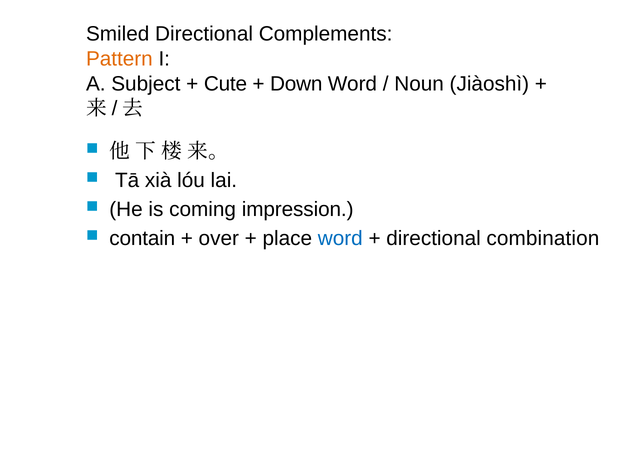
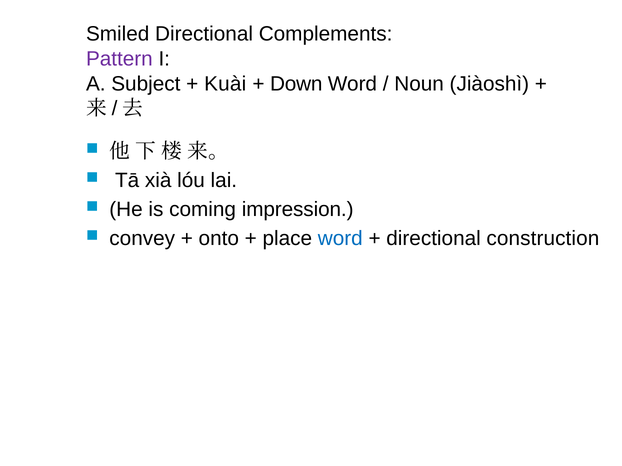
Pattern colour: orange -> purple (119, 59)
Cute: Cute -> Kuài (225, 84)
contain: contain -> convey (142, 239)
over: over -> onto (219, 239)
combination: combination -> construction (543, 239)
